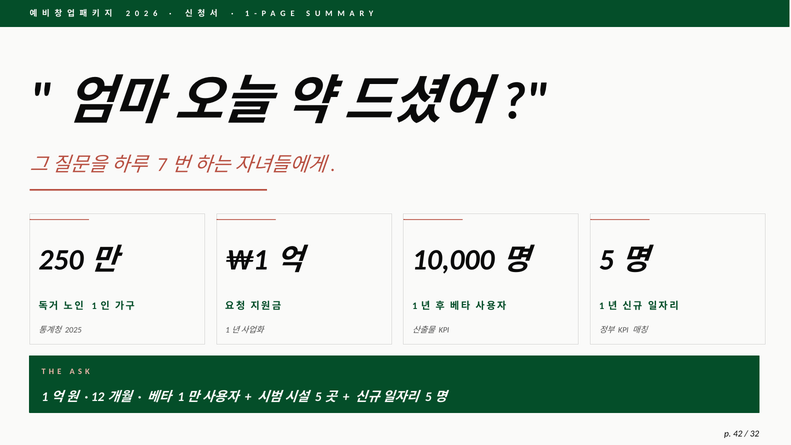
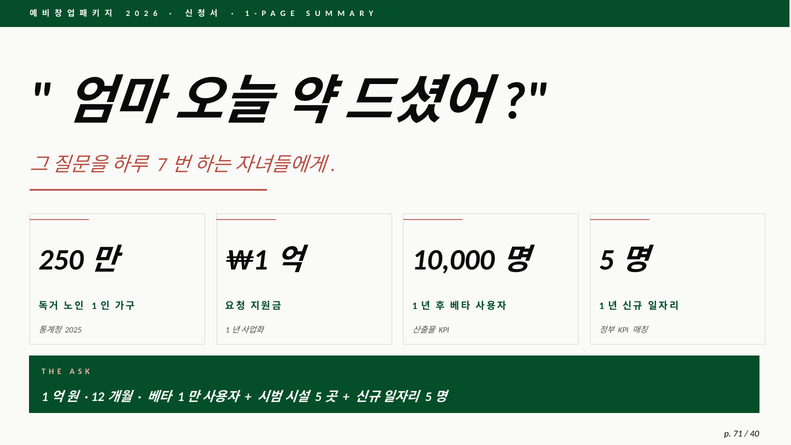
42: 42 -> 71 (738, 434)
32: 32 -> 40 (755, 434)
